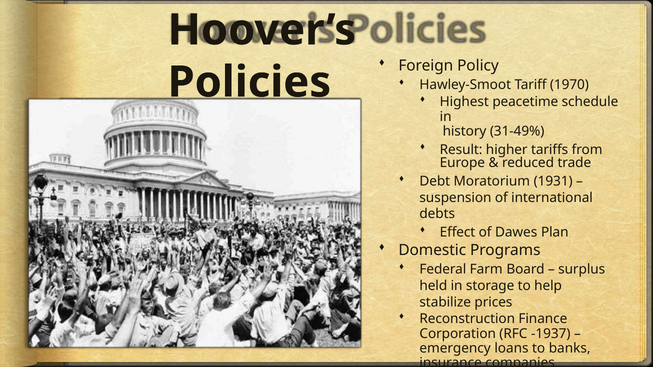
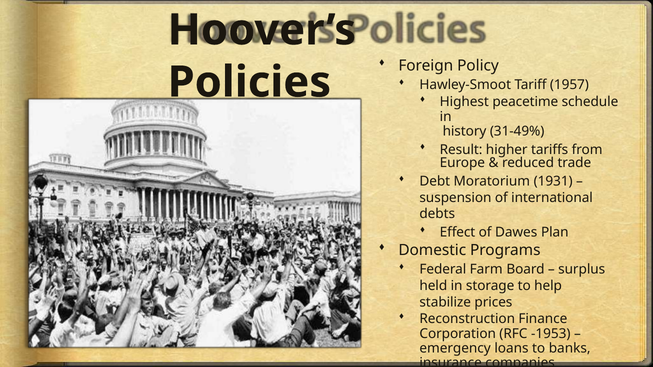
1970: 1970 -> 1957 (569, 85)
-1937: -1937 -> -1953 (551, 334)
